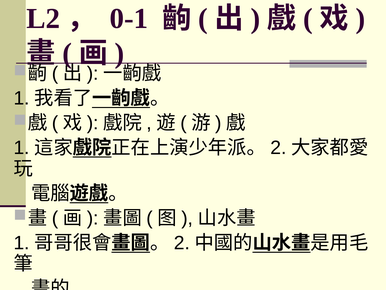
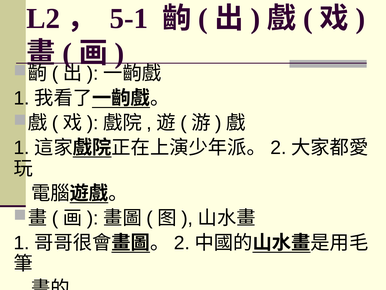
0-1: 0-1 -> 5-1 (129, 18)
